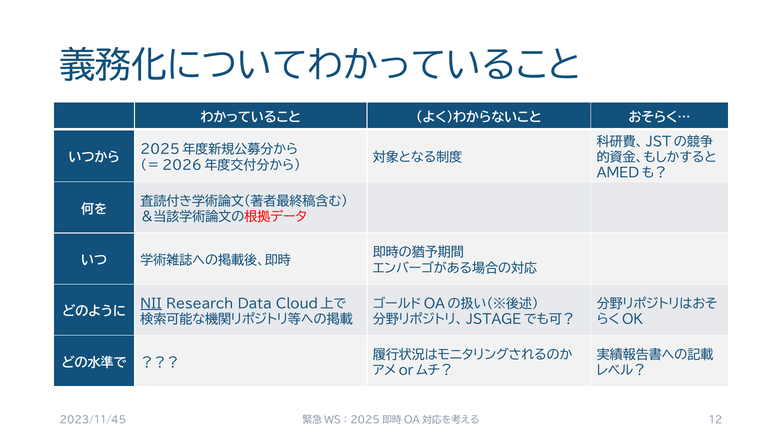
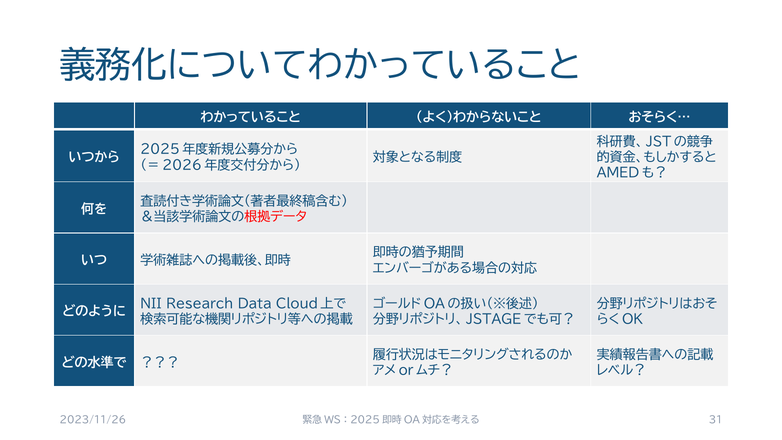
NII underline: present -> none (151, 304)
2023/11/45: 2023/11/45 -> 2023/11/26 (93, 420)
12: 12 -> 31 (716, 420)
